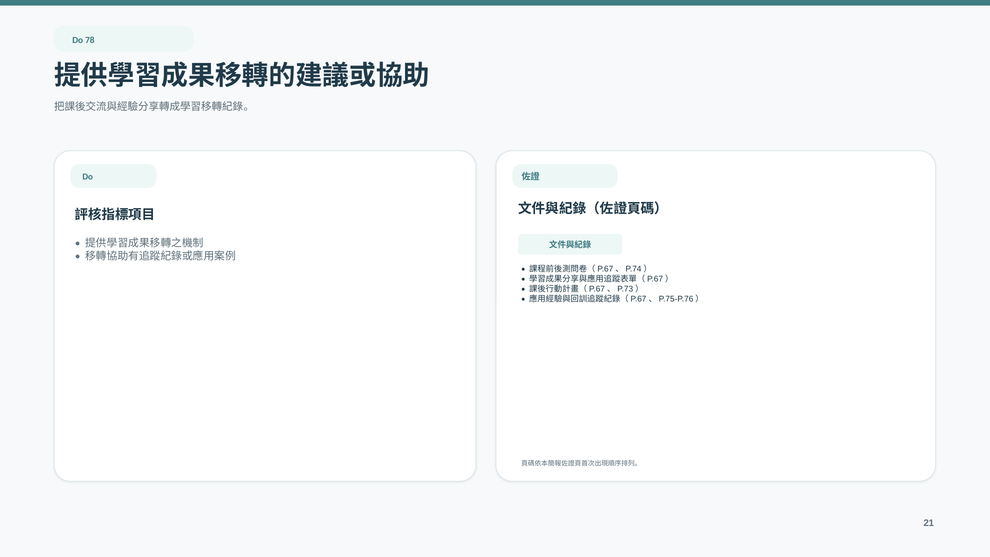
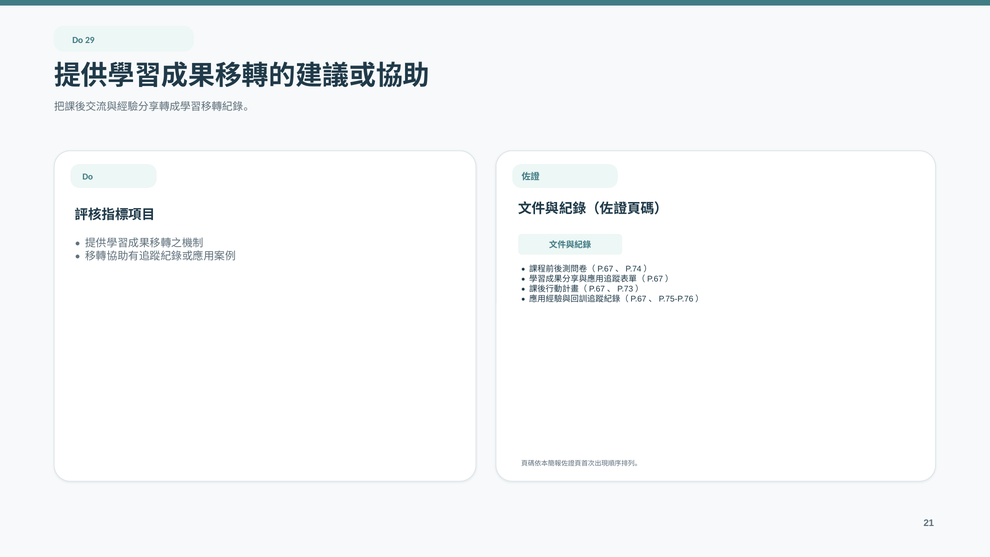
78: 78 -> 29 (90, 40)
